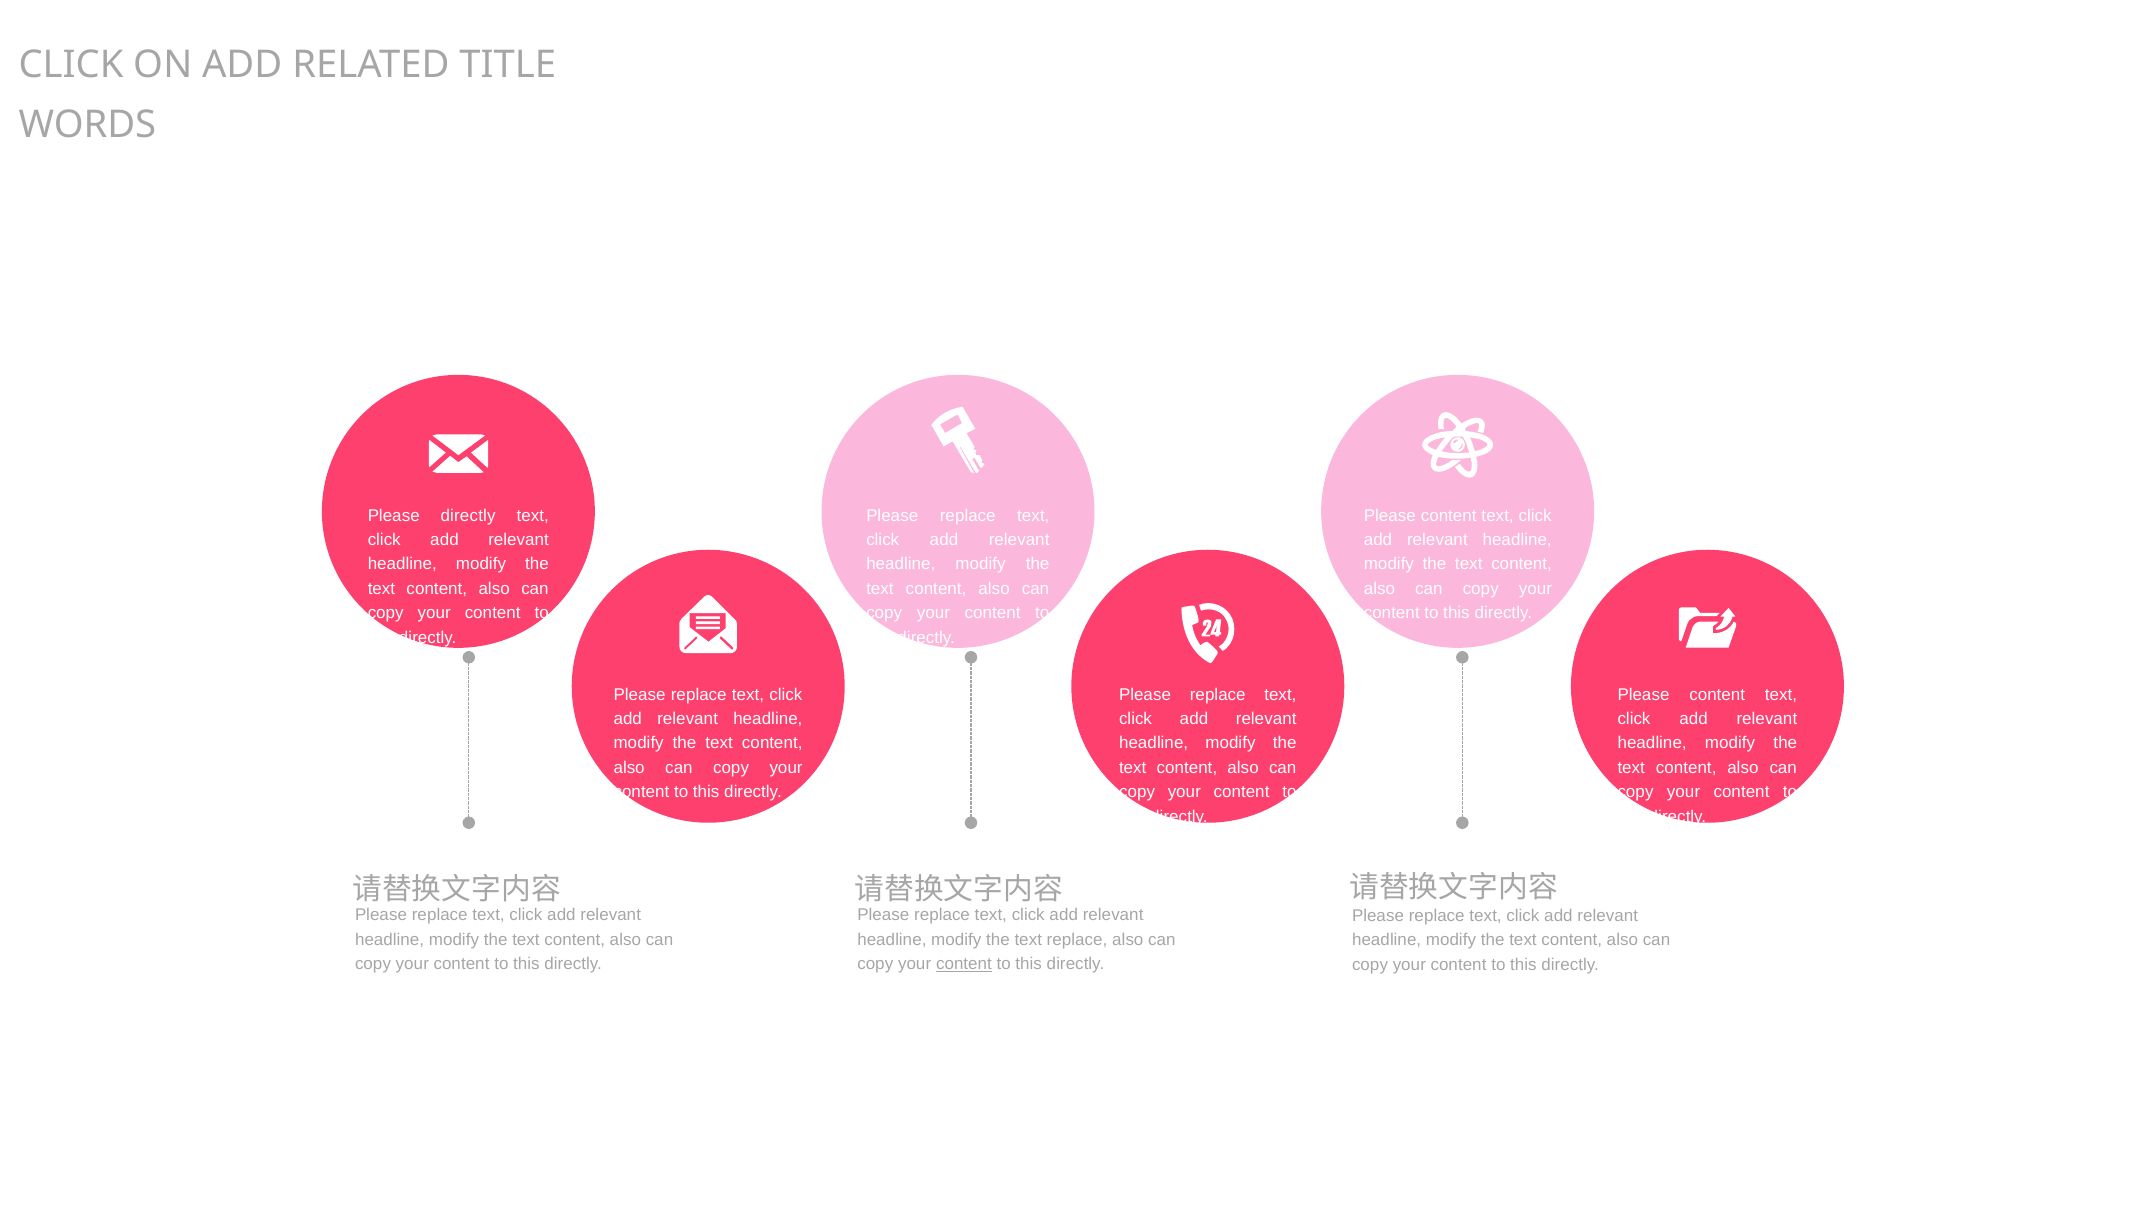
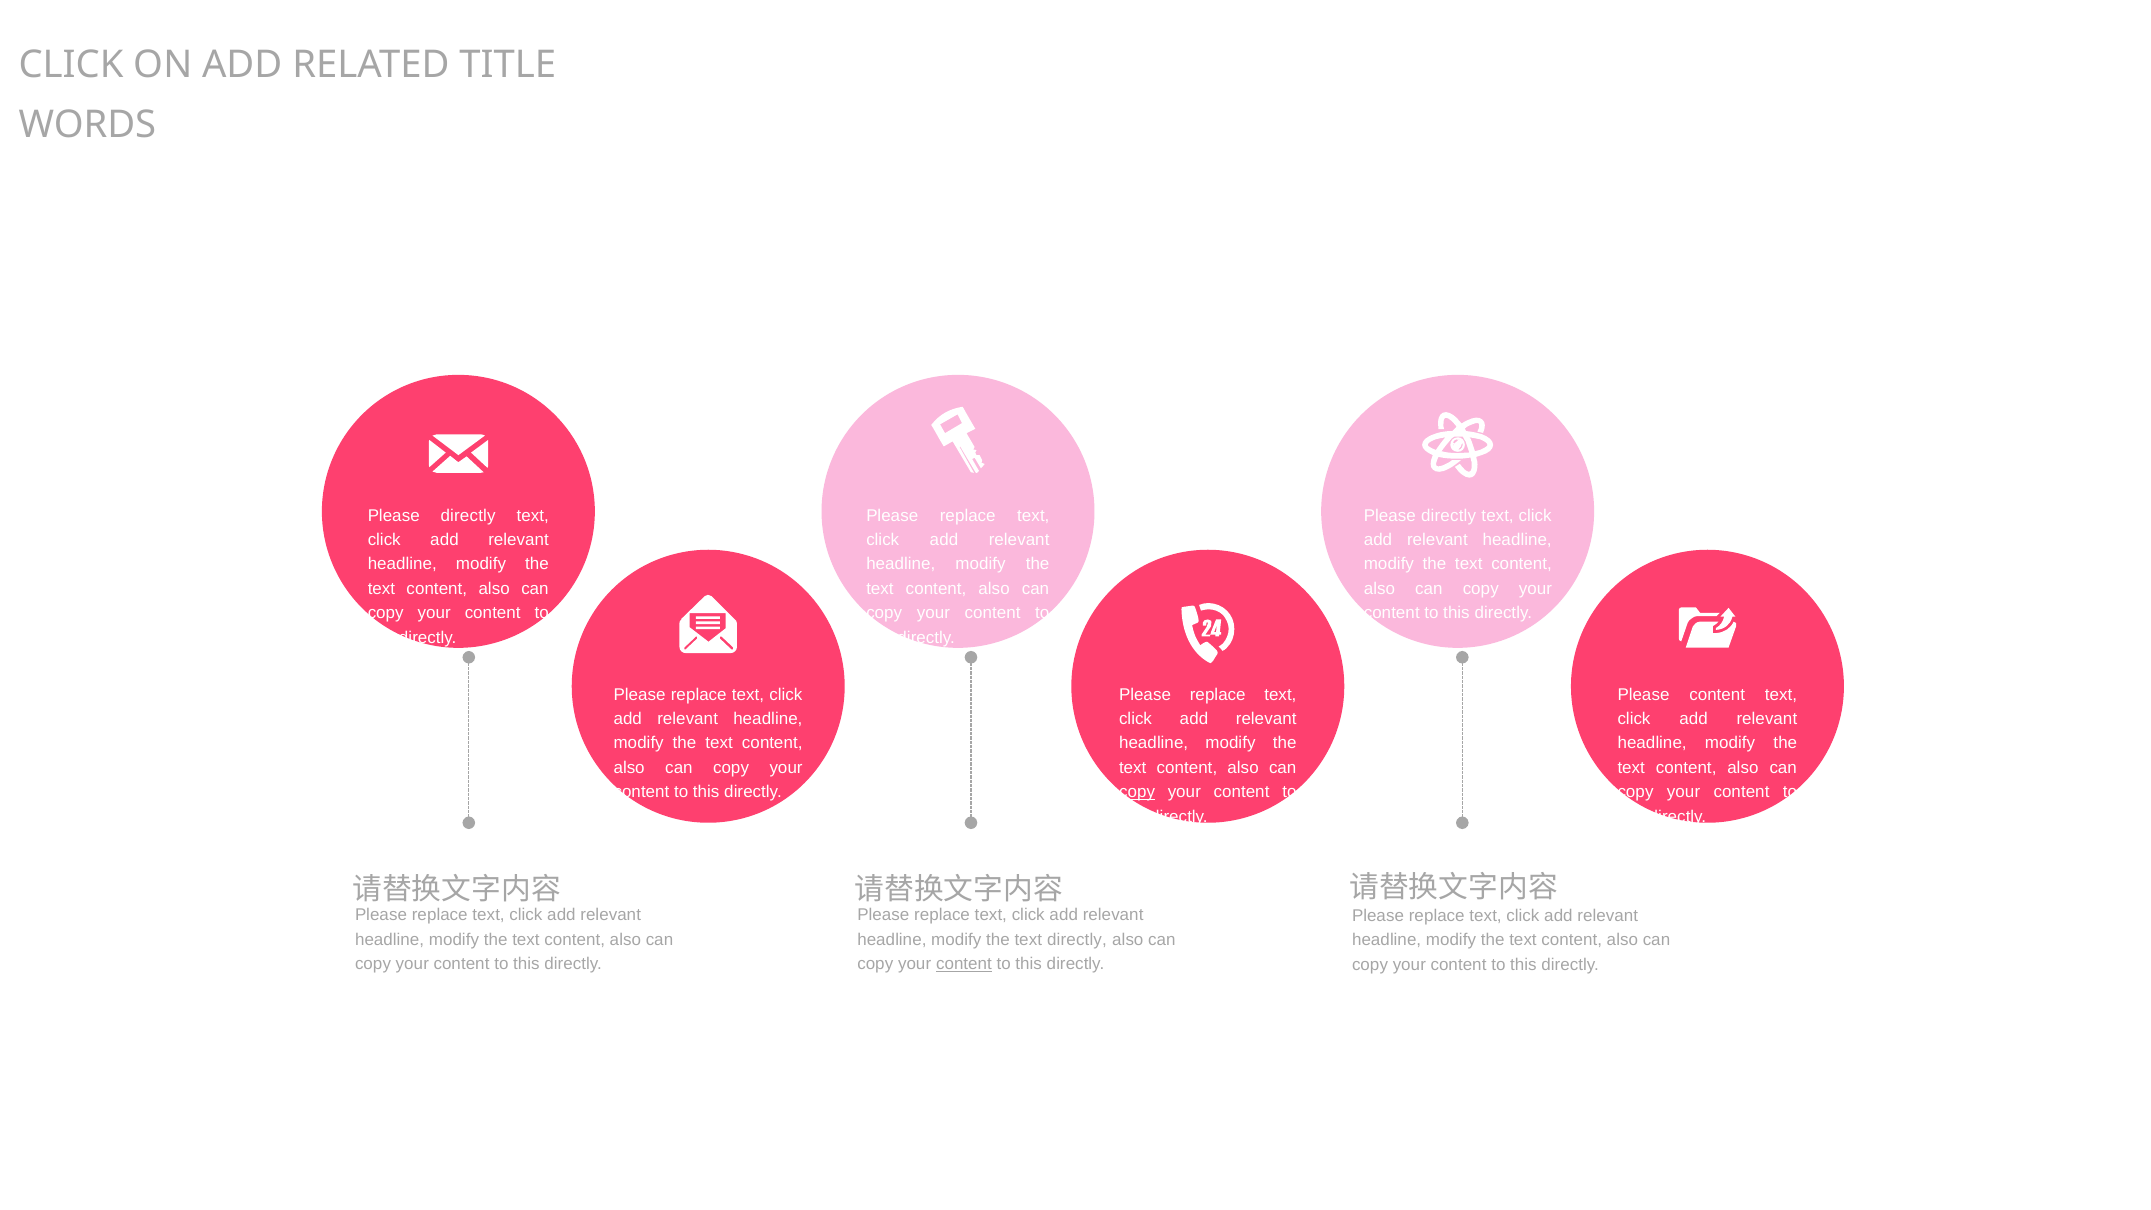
content: content -> directly (1449, 515)
copy underline: none -> present (1137, 792)
text replace: replace -> directly (1077, 939)
